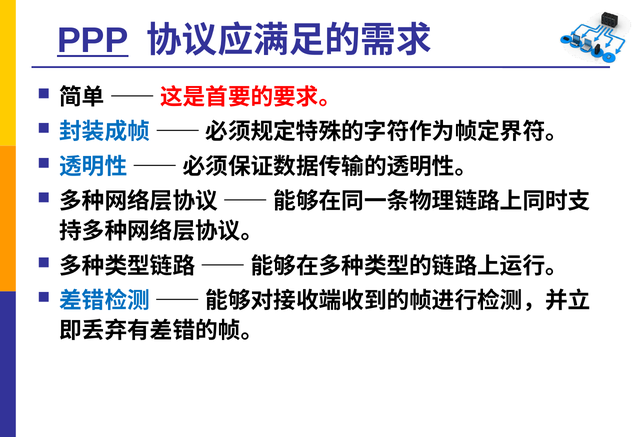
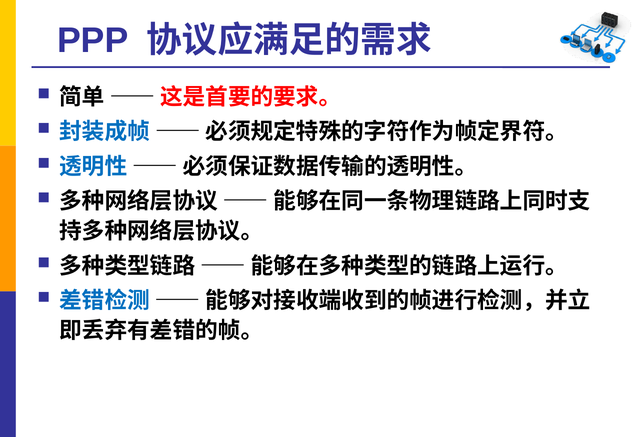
PPP underline: present -> none (93, 41)
